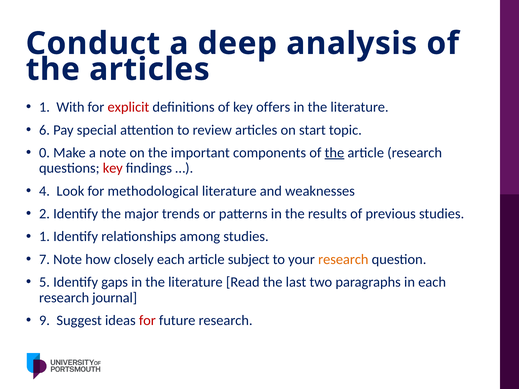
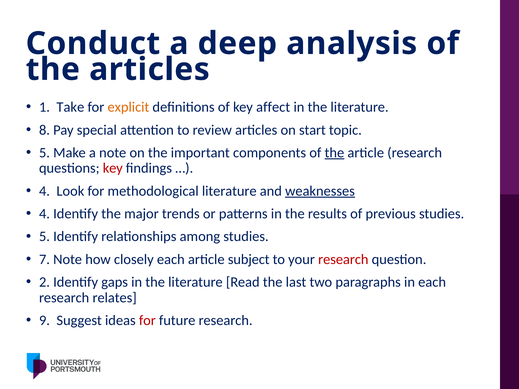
With: With -> Take (70, 107)
explicit colour: red -> orange (128, 107)
offers: offers -> affect (273, 107)
6: 6 -> 8 (44, 130)
0: 0 -> 5 (44, 153)
weaknesses underline: none -> present (320, 191)
2: 2 -> 4 (44, 214)
1: 1 -> 5 (44, 237)
research colour: orange -> red (343, 259)
5: 5 -> 2 (44, 282)
journal: journal -> relates (115, 298)
